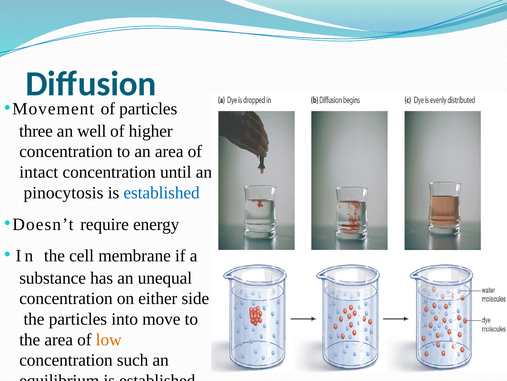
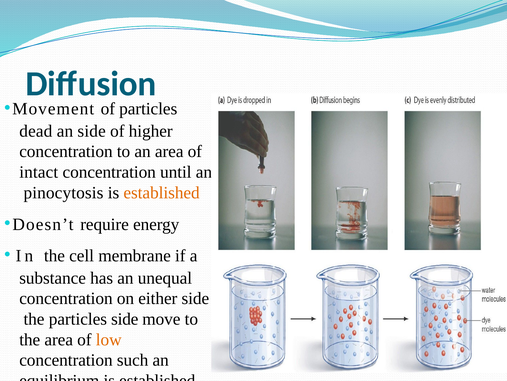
three: three -> dead (36, 131)
an well: well -> side (92, 131)
established colour: blue -> orange (162, 192)
particles into: into -> side (125, 319)
